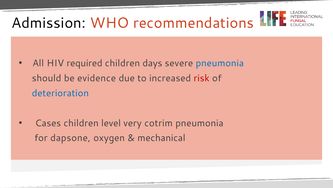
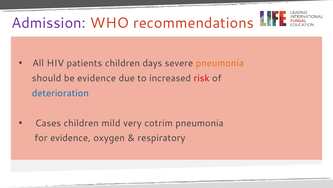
Admission colour: black -> purple (49, 23)
required: required -> patients (84, 63)
pneumonia colour: blue -> orange (220, 63)
level: level -> mild (111, 123)
for dapsone: dapsone -> evidence (70, 138)
mechanical: mechanical -> respiratory (161, 138)
